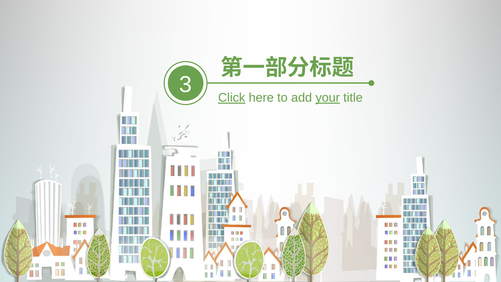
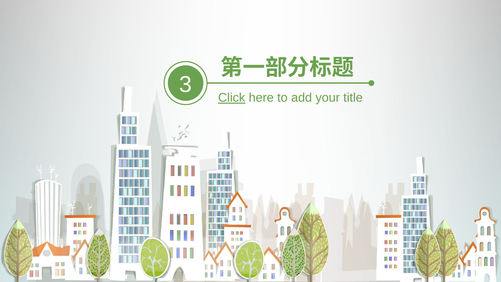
your underline: present -> none (328, 98)
